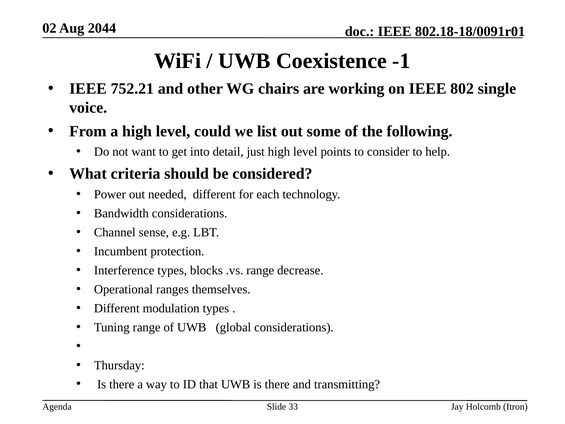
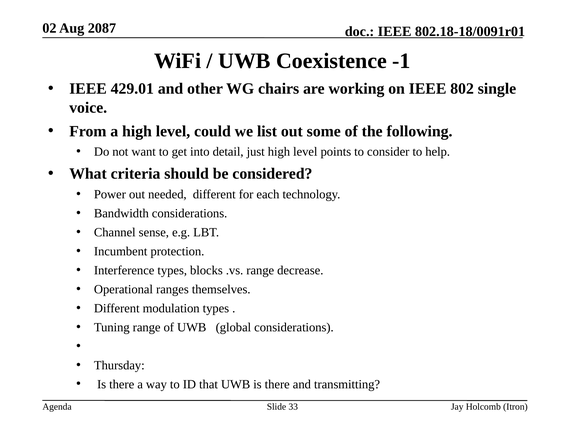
2044: 2044 -> 2087 (102, 28)
752.21: 752.21 -> 429.01 (132, 89)
